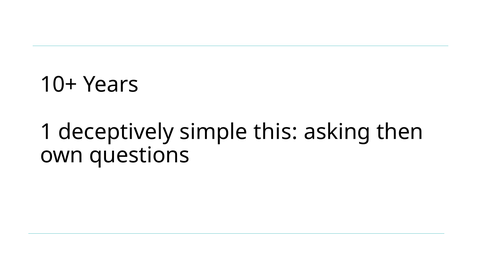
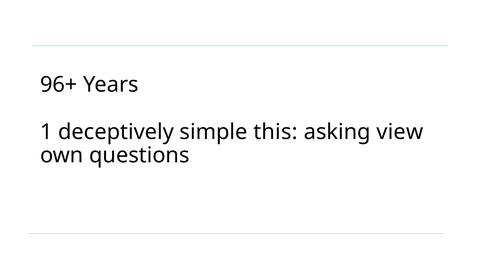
10+: 10+ -> 96+ (59, 85)
then: then -> view (400, 132)
